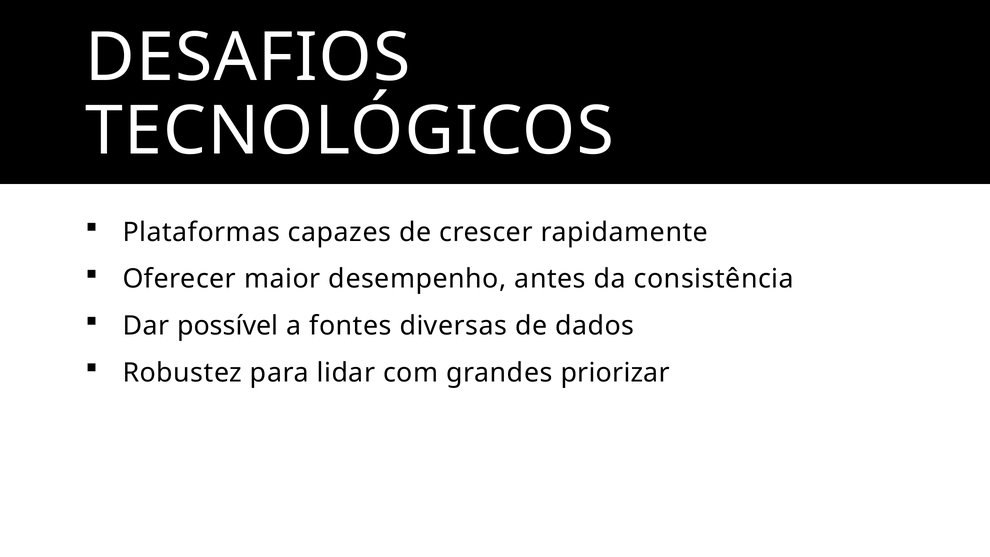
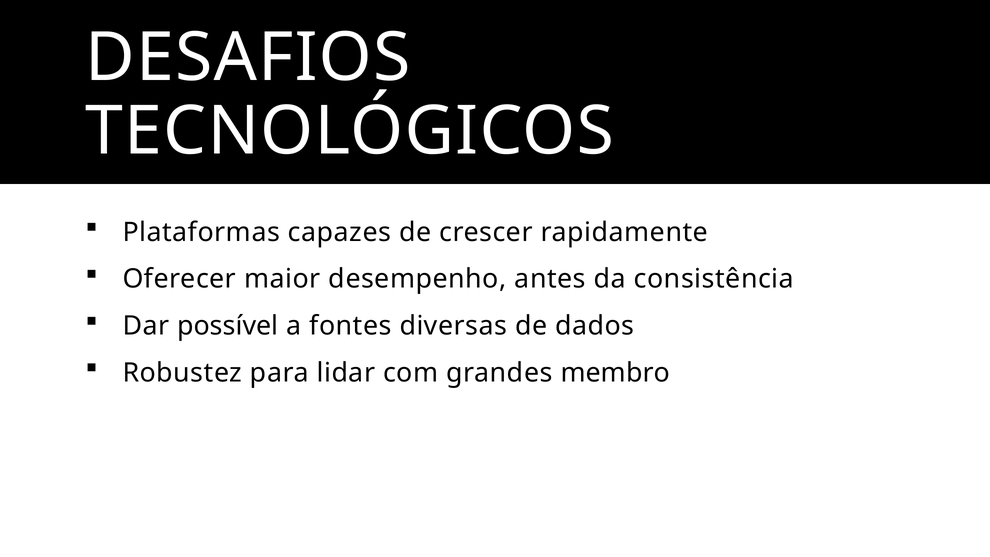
priorizar: priorizar -> membro (615, 373)
